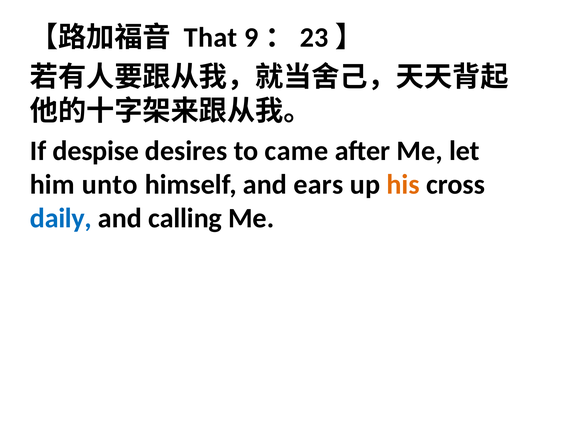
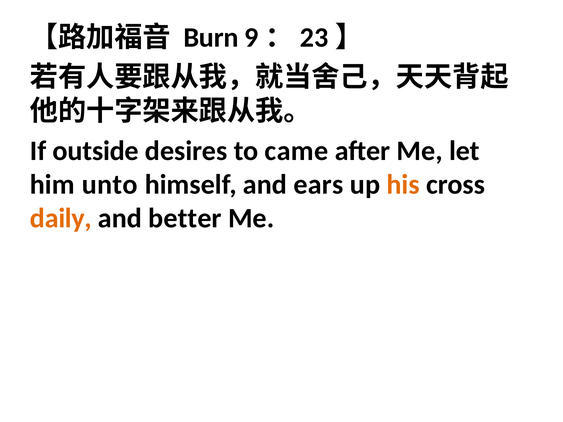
That: That -> Burn (211, 38)
despise: despise -> outside (96, 151)
daily colour: blue -> orange (61, 218)
calling: calling -> better (185, 218)
